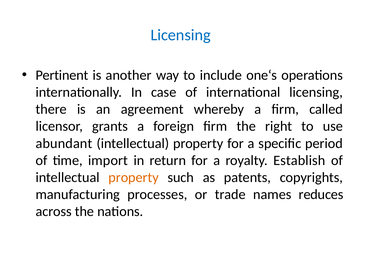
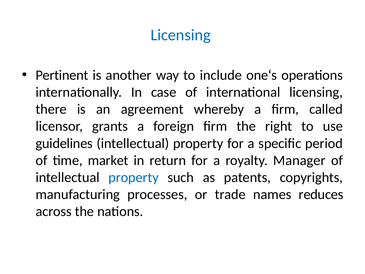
abundant: abundant -> guidelines (64, 143)
import: import -> market (108, 160)
Establish: Establish -> Manager (299, 160)
property colour: orange -> blue (134, 177)
